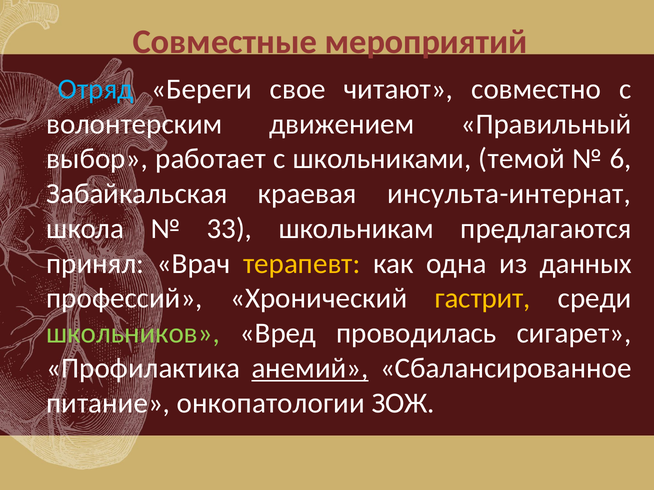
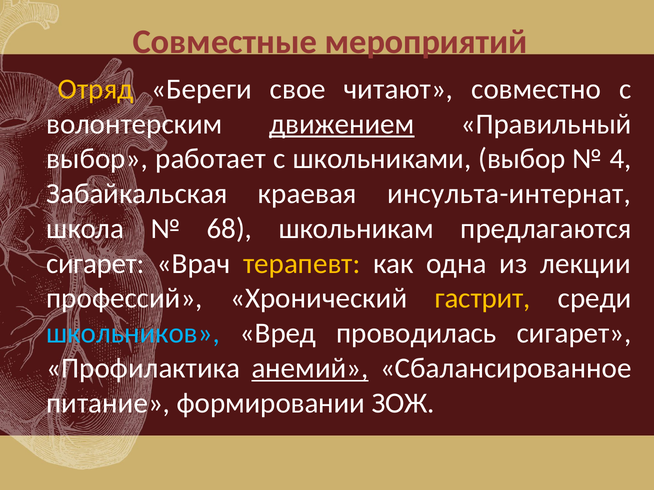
Отряд colour: light blue -> yellow (96, 89)
движением underline: none -> present (342, 124)
школьниками темой: темой -> выбор (522, 159)
6: 6 -> 4 (621, 159)
33: 33 -> 68 (229, 229)
принял: принял -> сигарет (95, 264)
данных: данных -> лекции (586, 264)
школьников colour: light green -> light blue (133, 334)
онкопатологии: онкопатологии -> формировании (271, 403)
